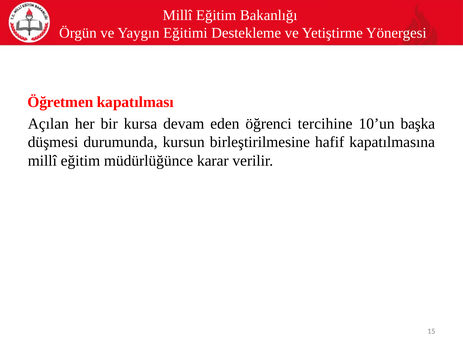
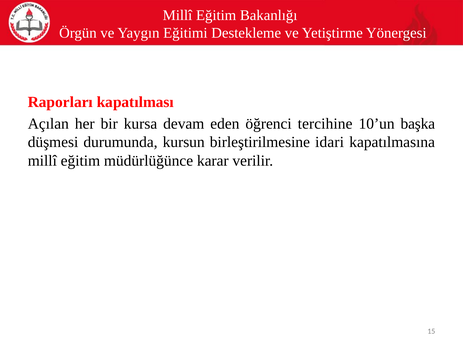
Öğretmen: Öğretmen -> Raporları (60, 102)
hafif: hafif -> idari (330, 142)
